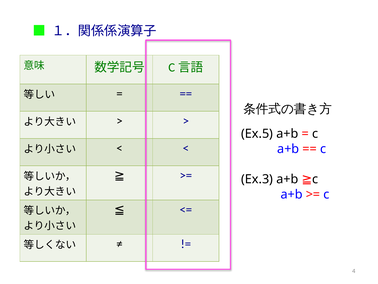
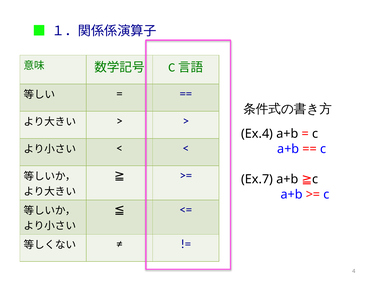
Ex.5: Ex.5 -> Ex.4 (257, 134)
Ex.3: Ex.3 -> Ex.7 (257, 179)
